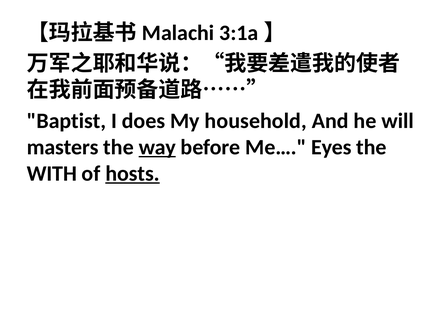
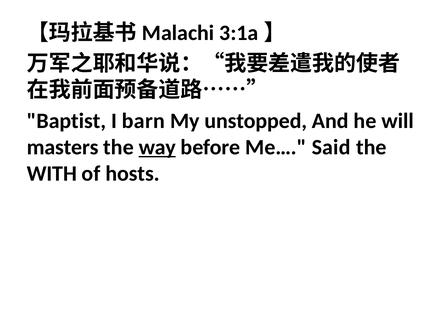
does: does -> barn (143, 121)
household: household -> unstopped (256, 121)
Eyes: Eyes -> Said (331, 147)
hosts underline: present -> none (132, 174)
